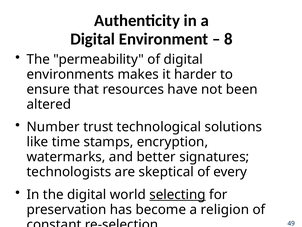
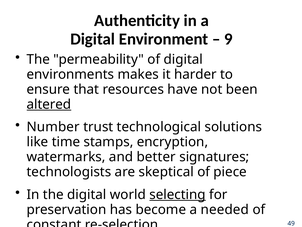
8: 8 -> 9 (228, 39)
altered underline: none -> present (49, 104)
every: every -> piece (230, 172)
religion: religion -> needed (225, 209)
